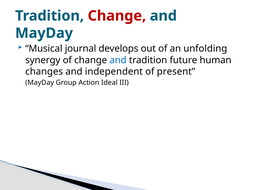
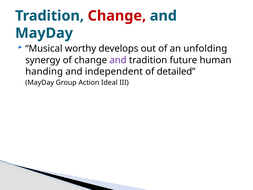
journal: journal -> worthy (81, 49)
and colour: blue -> purple (118, 60)
changes: changes -> handing (44, 71)
present: present -> detailed (176, 71)
